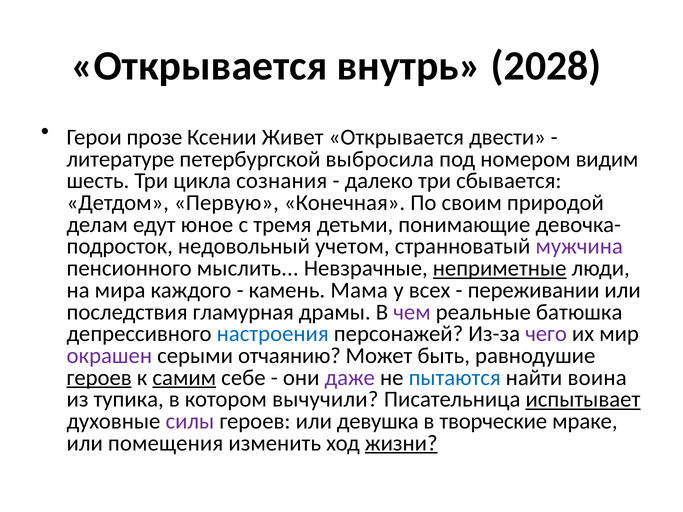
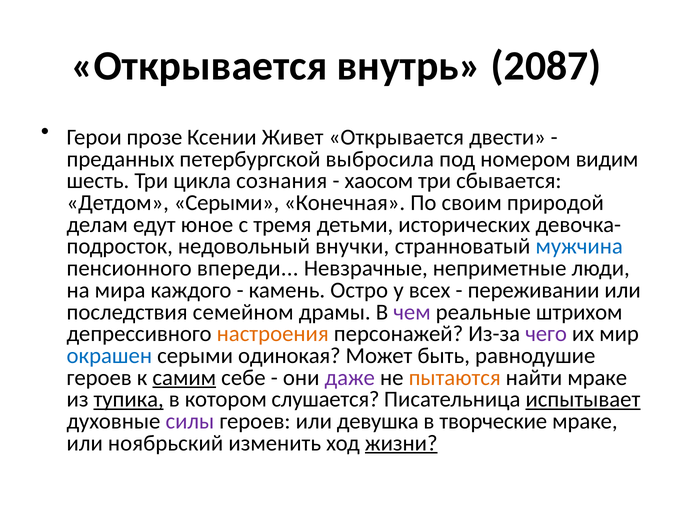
2028: 2028 -> 2087 (546, 66)
литературе: литературе -> преданных (121, 159)
далеко: далеко -> хаосом (379, 181)
Детдом Первую: Первую -> Серыми (227, 203)
понимающие: понимающие -> исторических (464, 225)
учетом: учетом -> внучки (352, 247)
мужчина colour: purple -> blue (579, 247)
мыслить: мыслить -> впереди (248, 268)
неприметные underline: present -> none (500, 268)
Мама: Мама -> Остро (359, 290)
гламурная: гламурная -> семейном (243, 312)
батюшка: батюшка -> штрихом (579, 312)
настроения colour: blue -> orange (273, 334)
окрашен colour: purple -> blue (109, 356)
отчаянию: отчаянию -> одинокая (289, 356)
героев underline: present -> none (99, 378)
пытаются colour: blue -> orange (455, 378)
найти воина: воина -> мраке (597, 378)
тупика underline: none -> present (129, 400)
вычучили: вычучили -> слушается (326, 400)
помещения: помещения -> ноябрьский (166, 443)
